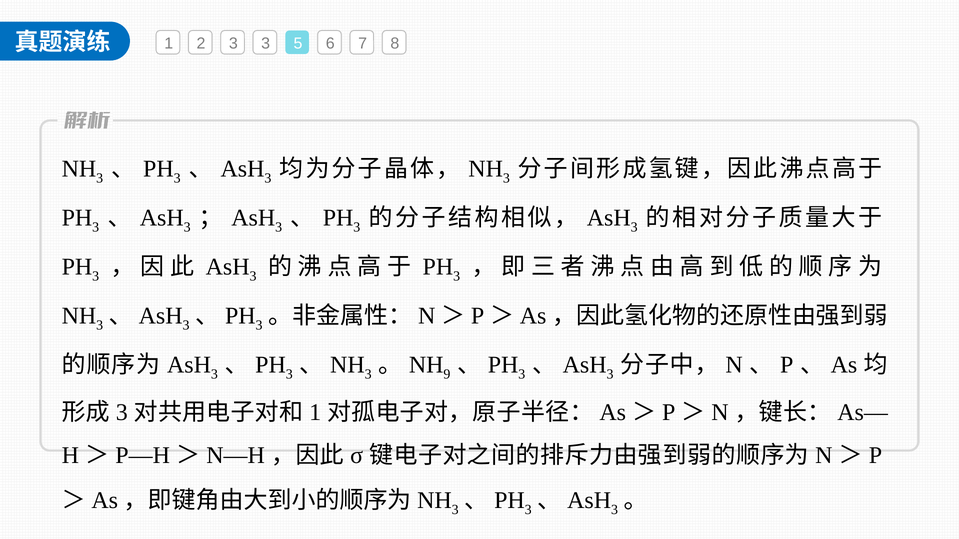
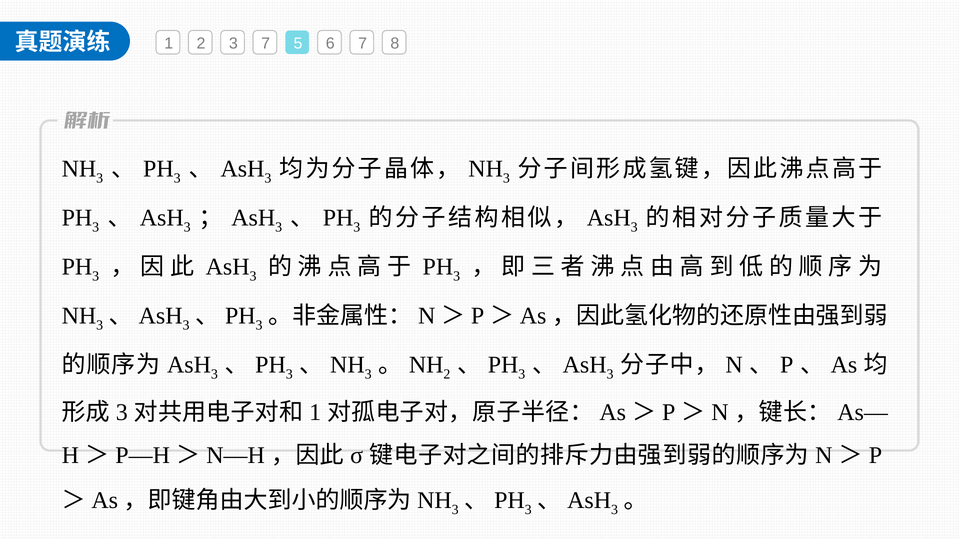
3 3: 3 -> 7 (266, 43)
9: 9 -> 2 (447, 375)
